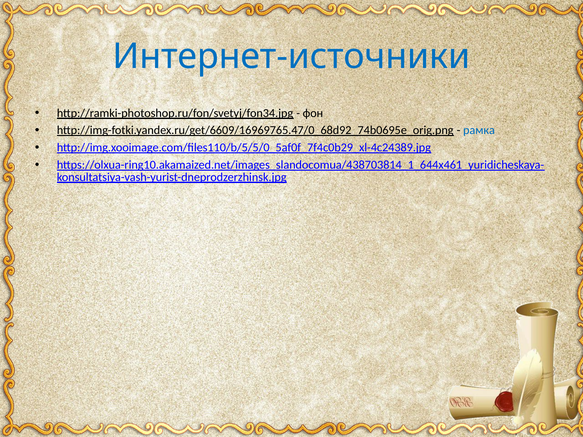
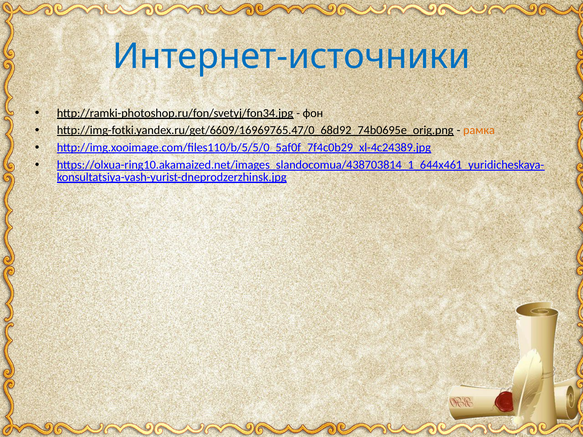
рамка colour: blue -> orange (479, 130)
